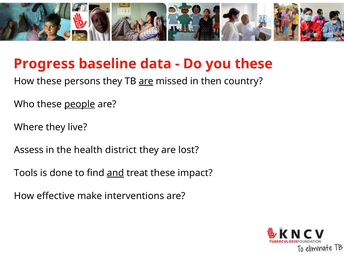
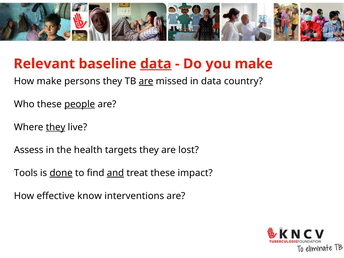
Progress: Progress -> Relevant (44, 64)
data underline: none -> present (156, 64)
you these: these -> make (254, 64)
How these: these -> make (49, 81)
in then: then -> data (211, 81)
they underline: none -> present (56, 127)
district: district -> targets (121, 150)
done underline: none -> present (61, 173)
make: make -> know (90, 196)
